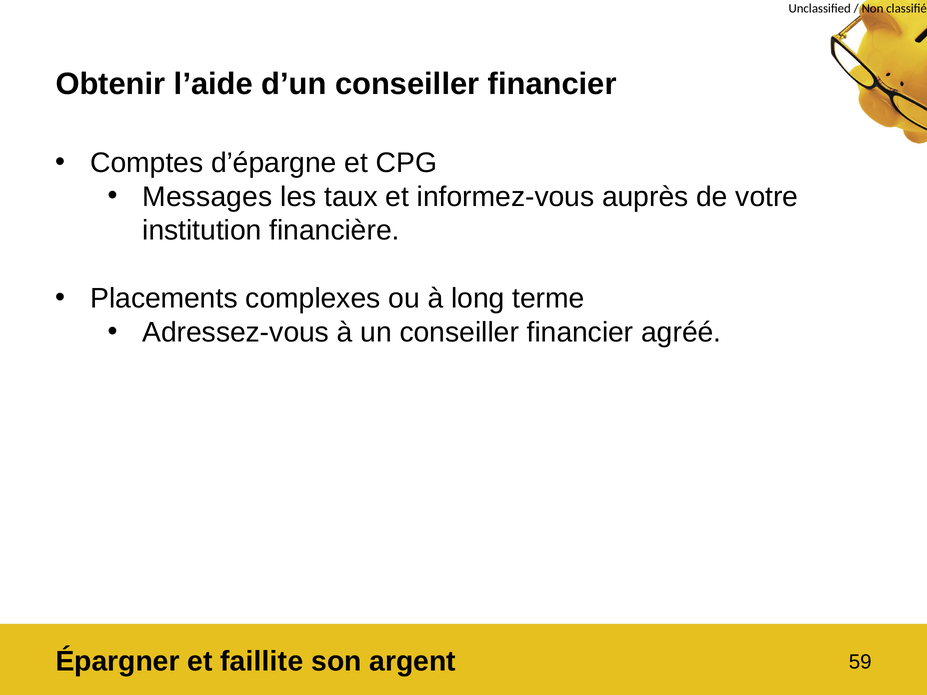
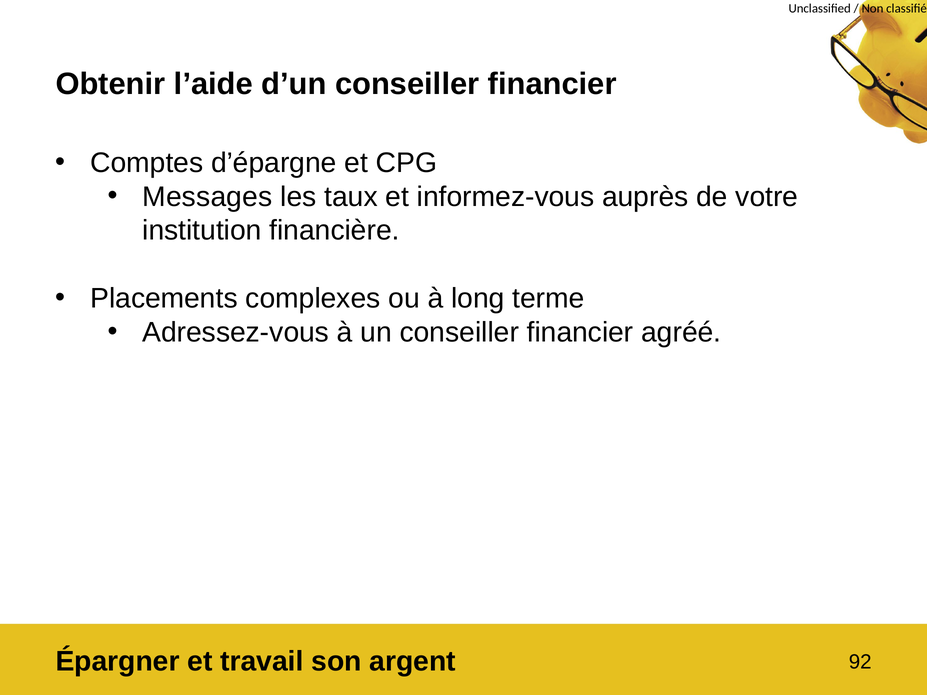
faillite: faillite -> travail (262, 662)
59: 59 -> 92 (860, 662)
